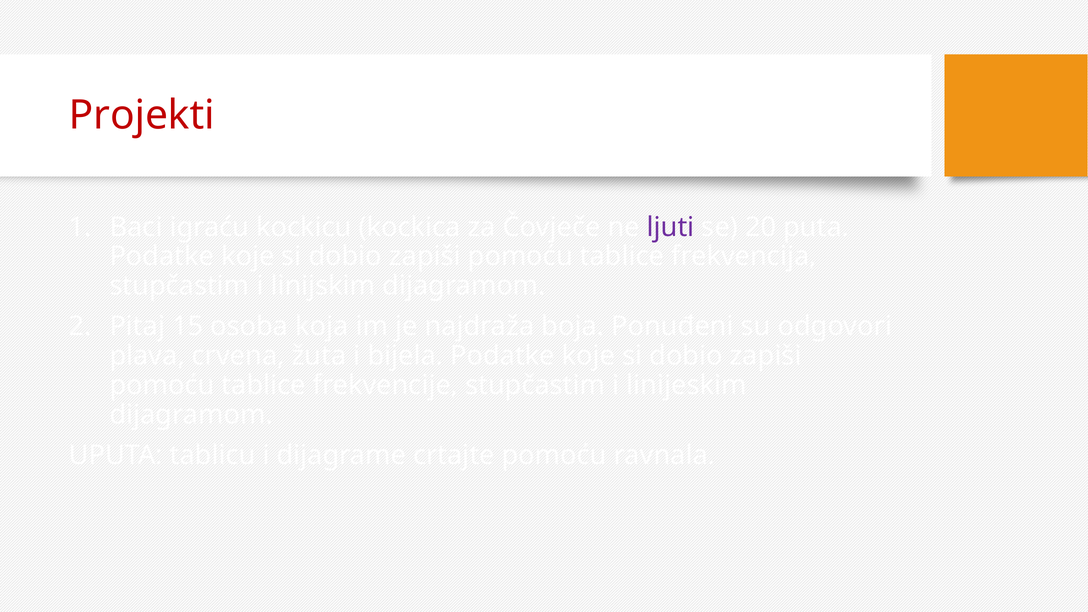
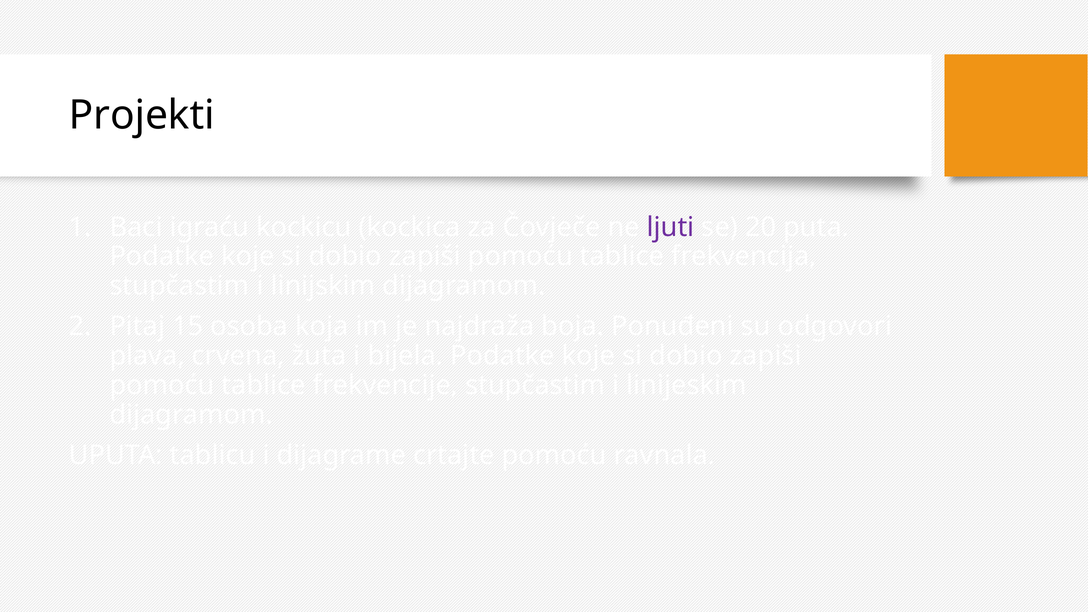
Projekti colour: red -> black (142, 115)
